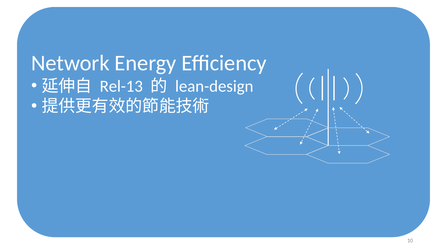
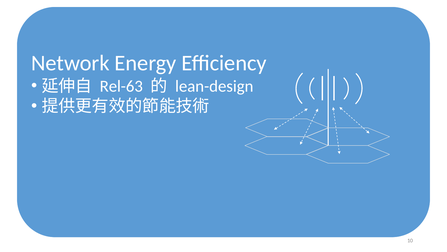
Rel-13: Rel-13 -> Rel-63 (121, 86)
